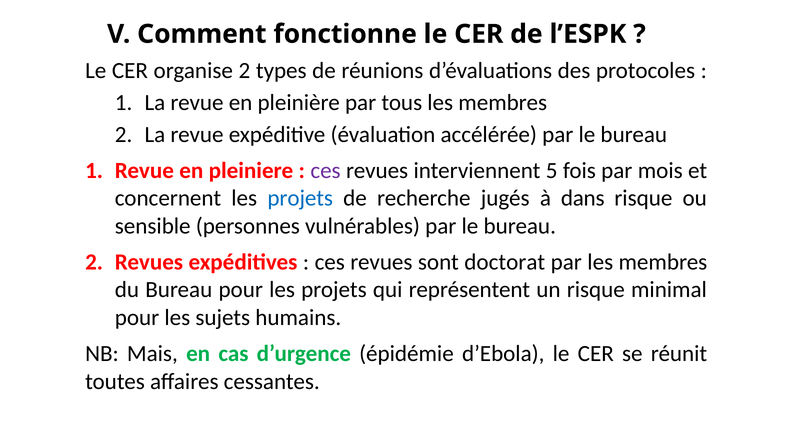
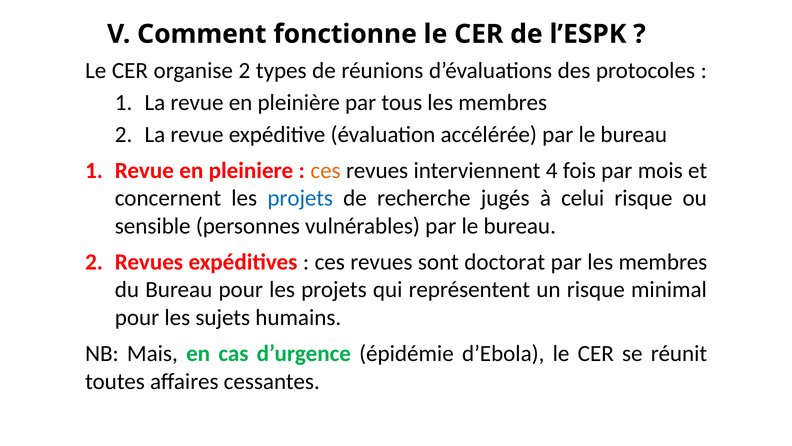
ces colour: purple -> orange (326, 170)
5: 5 -> 4 (552, 170)
dans: dans -> celui (583, 198)
